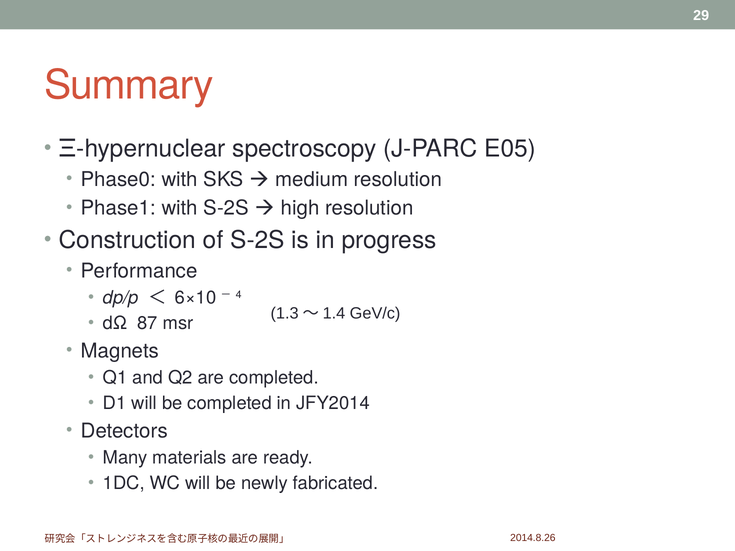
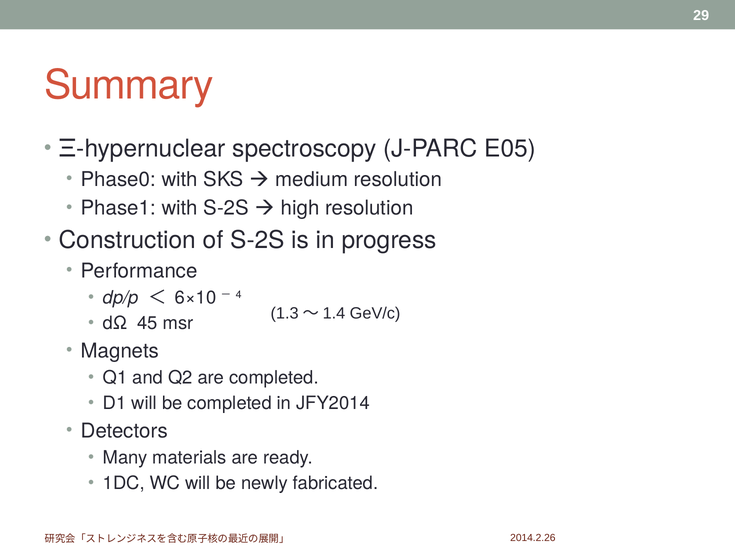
87: 87 -> 45 (147, 323)
2014.8.26: 2014.8.26 -> 2014.2.26 (533, 538)
